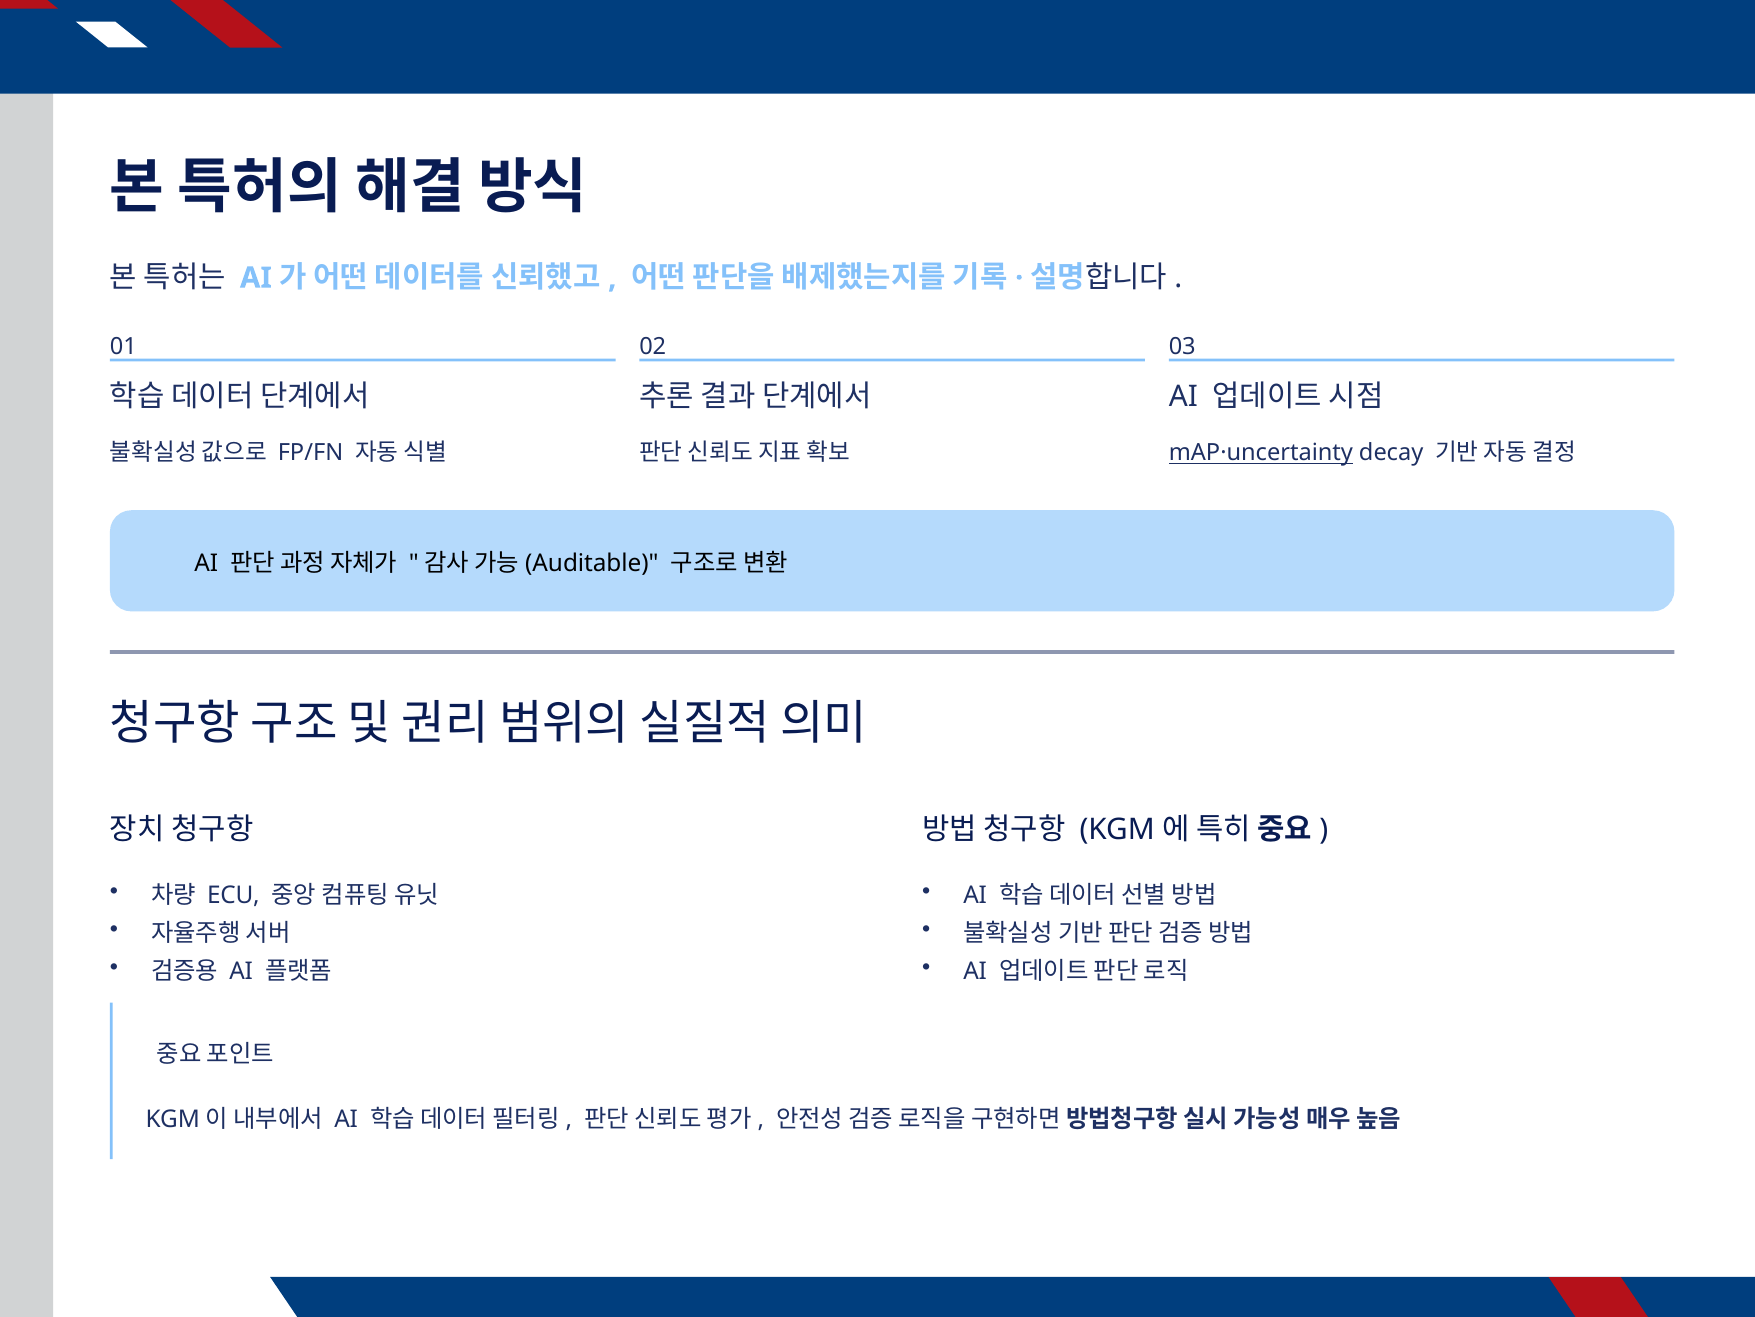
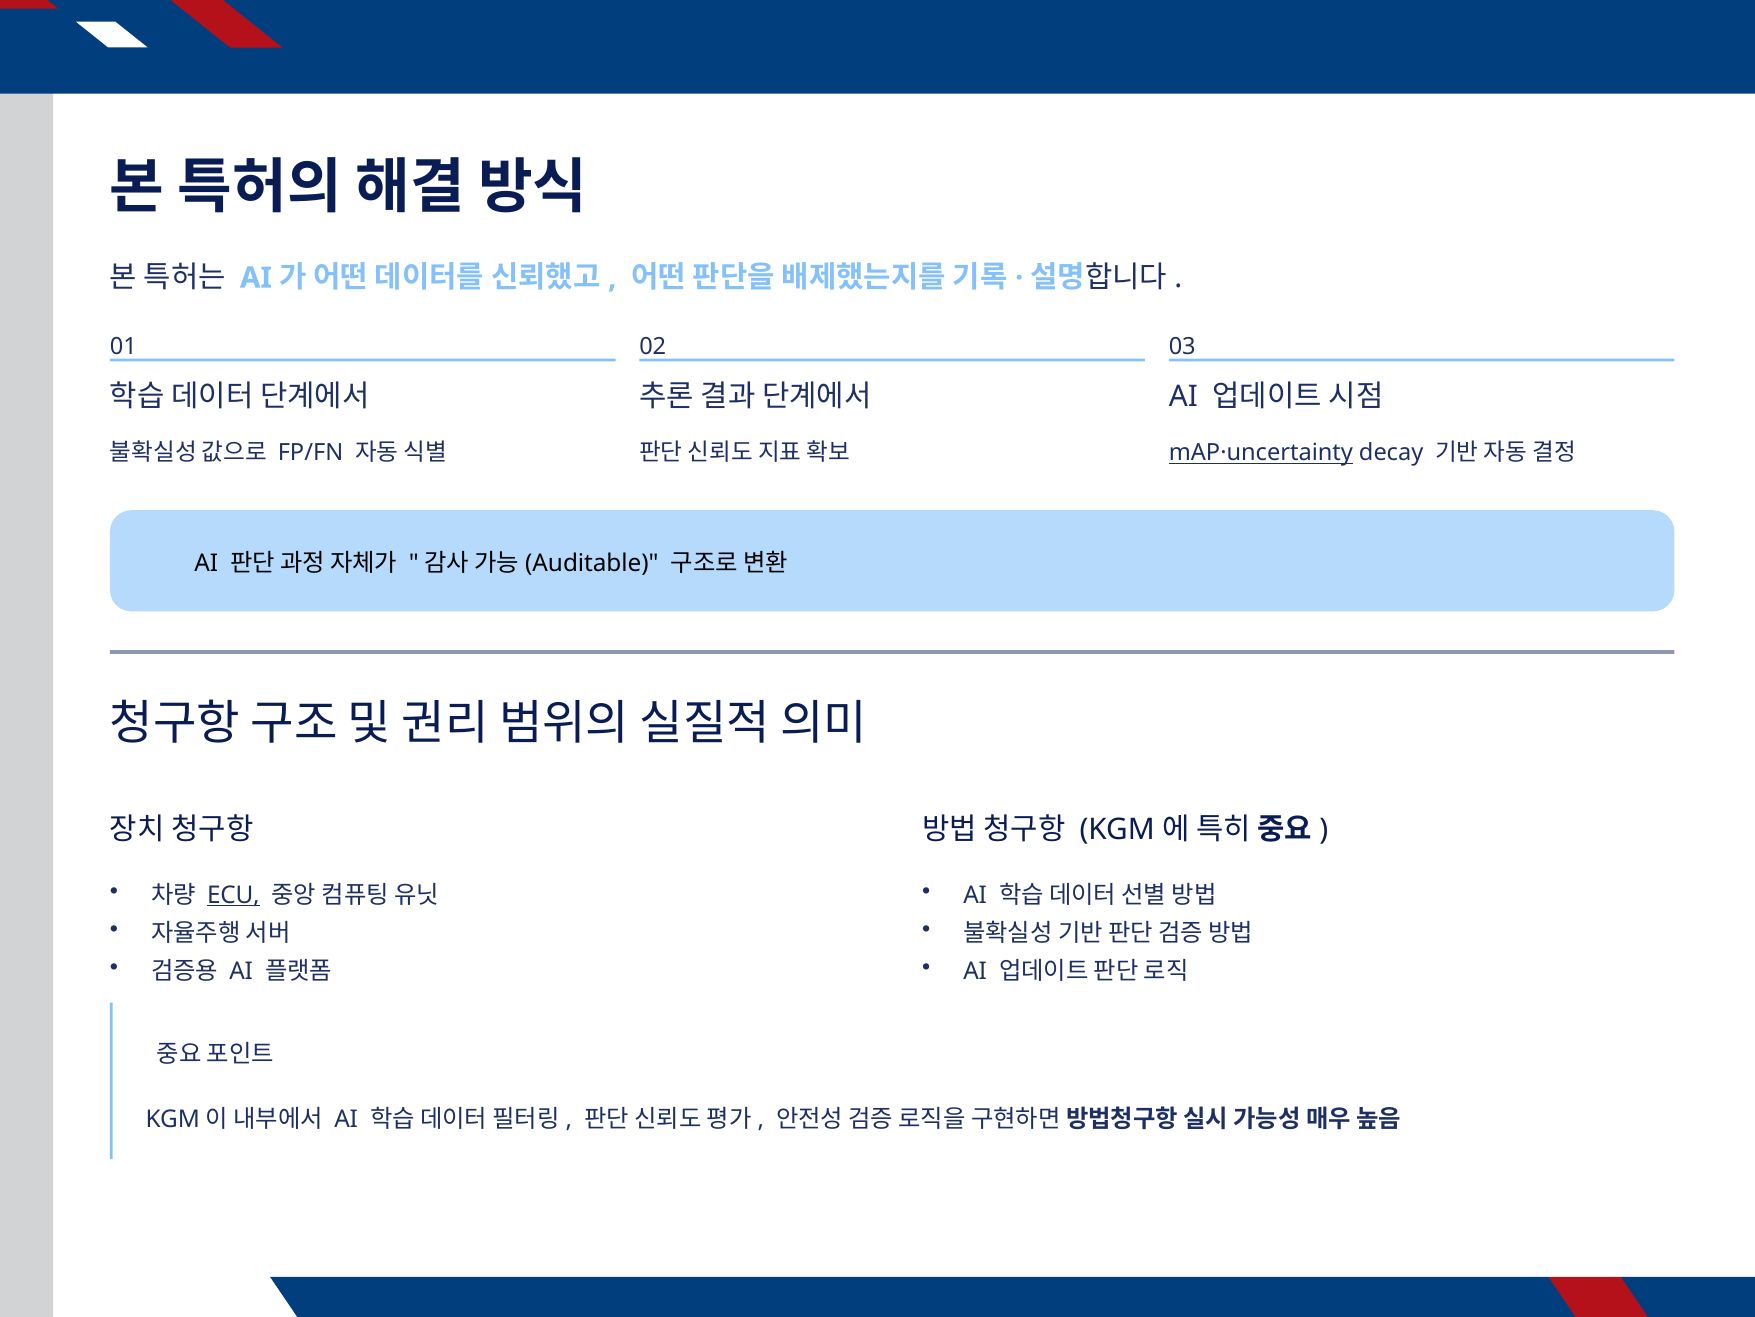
ECU underline: none -> present (233, 895)
